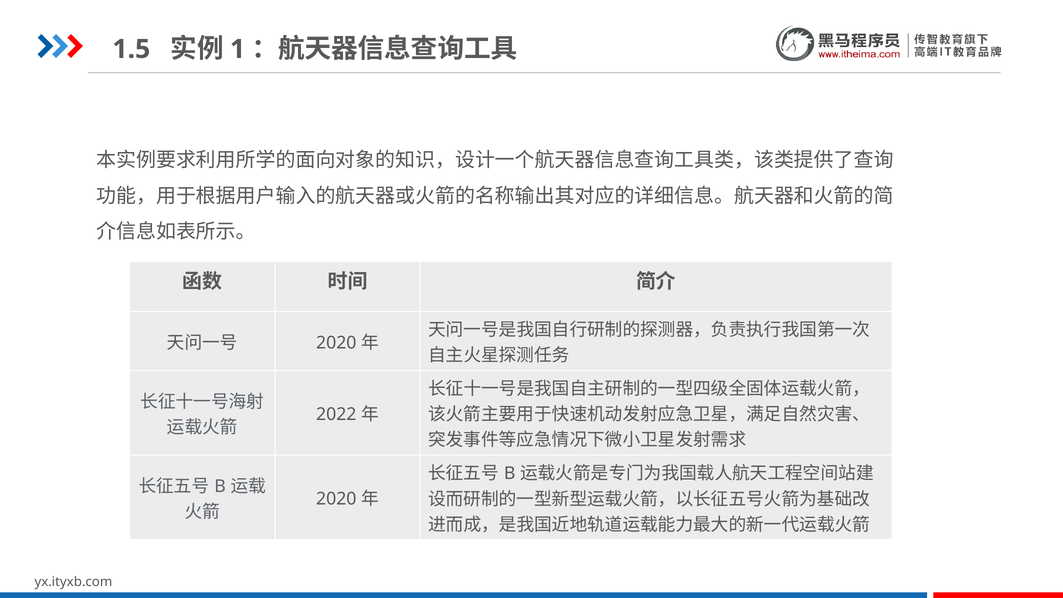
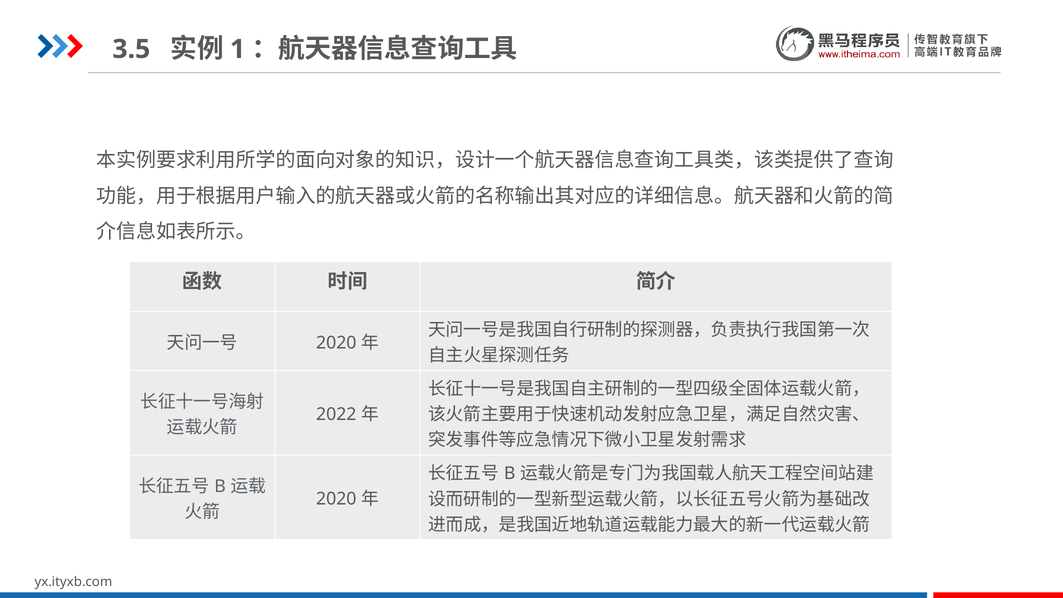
1.5: 1.5 -> 3.5 (131, 49)
